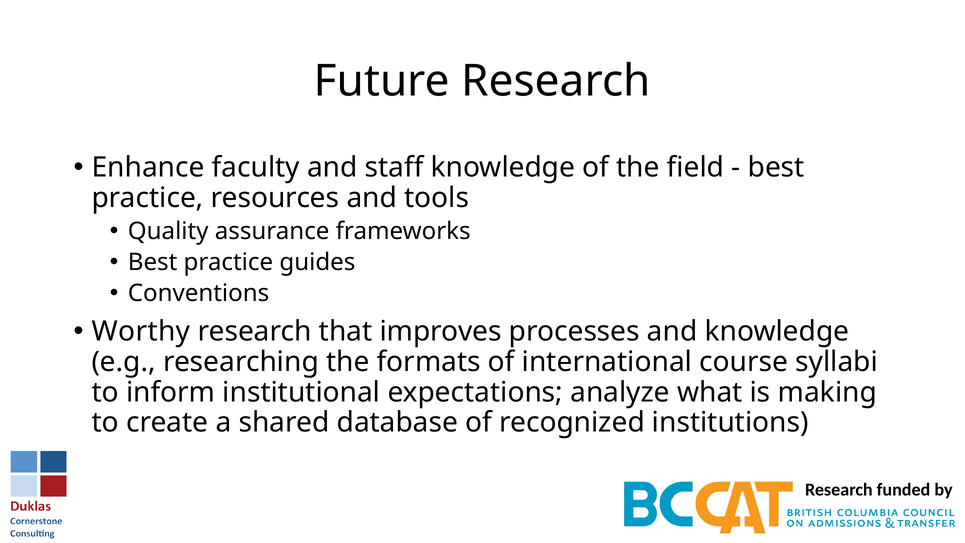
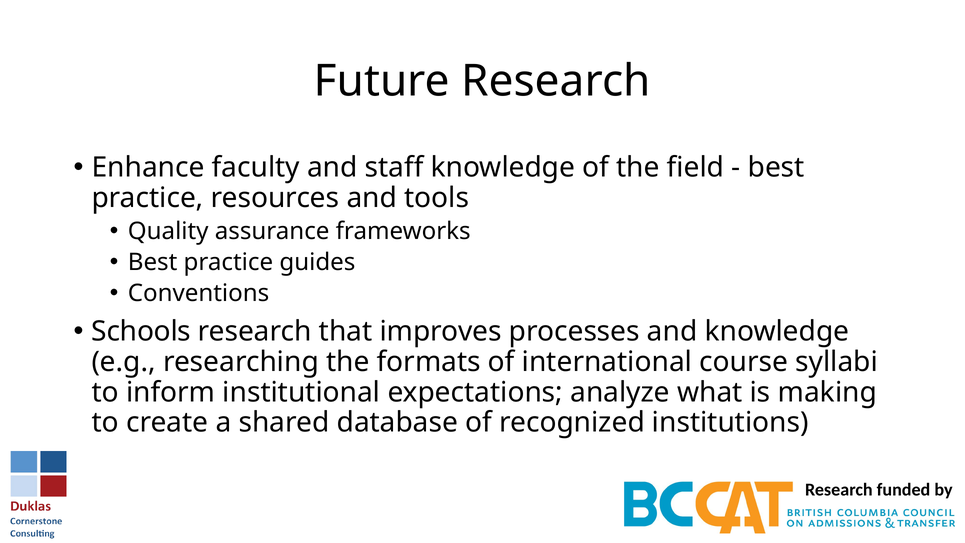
Worthy: Worthy -> Schools (141, 331)
